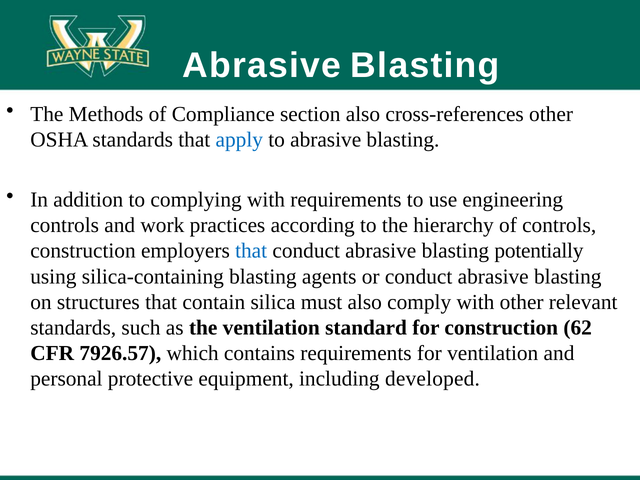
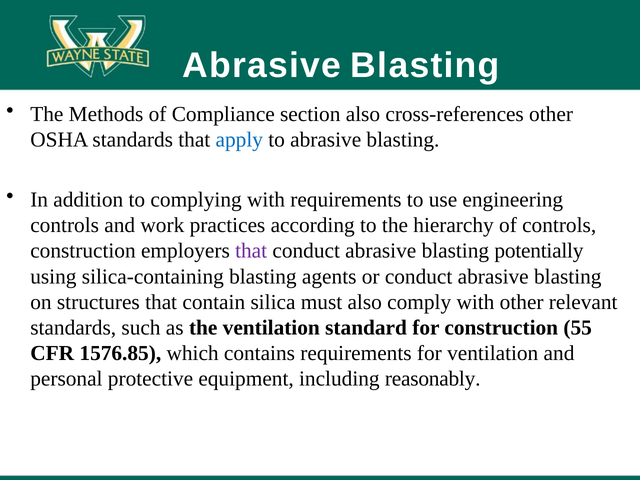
that colour: blue -> purple (251, 251)
62: 62 -> 55 (578, 328)
7926.57: 7926.57 -> 1576.85 (120, 353)
developed: developed -> reasonably (433, 379)
